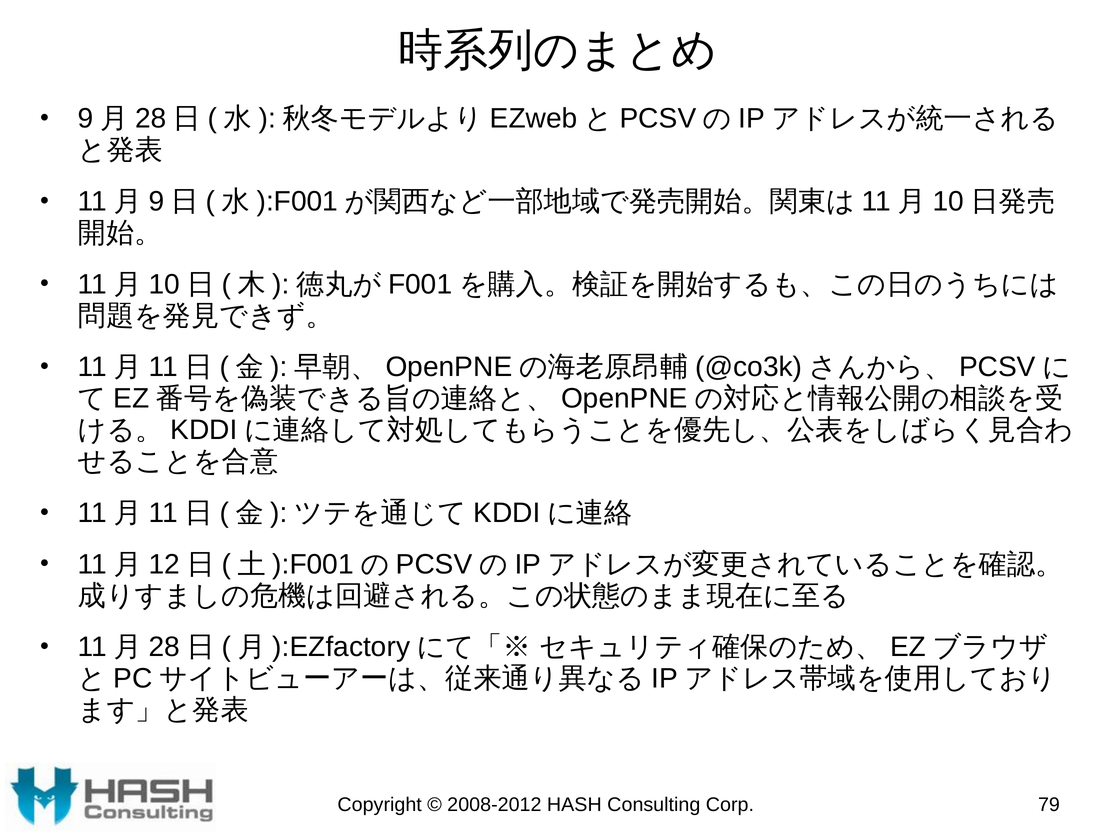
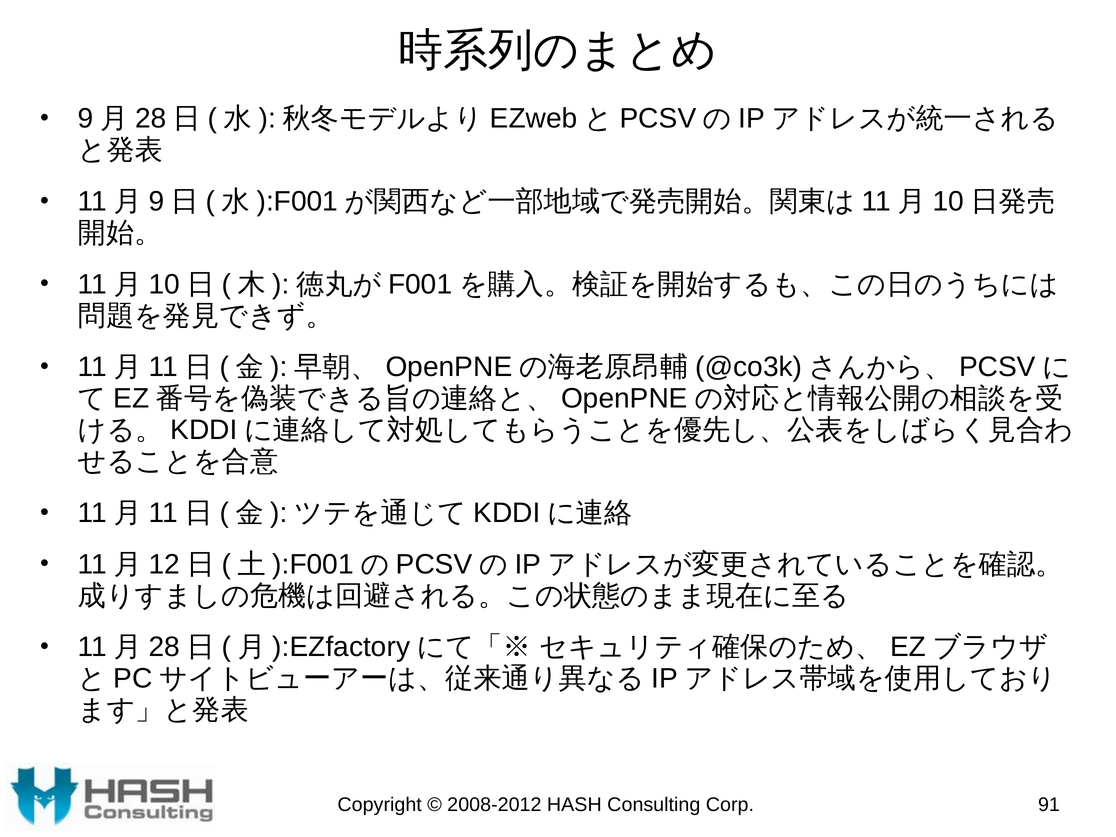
79: 79 -> 91 (1049, 805)
